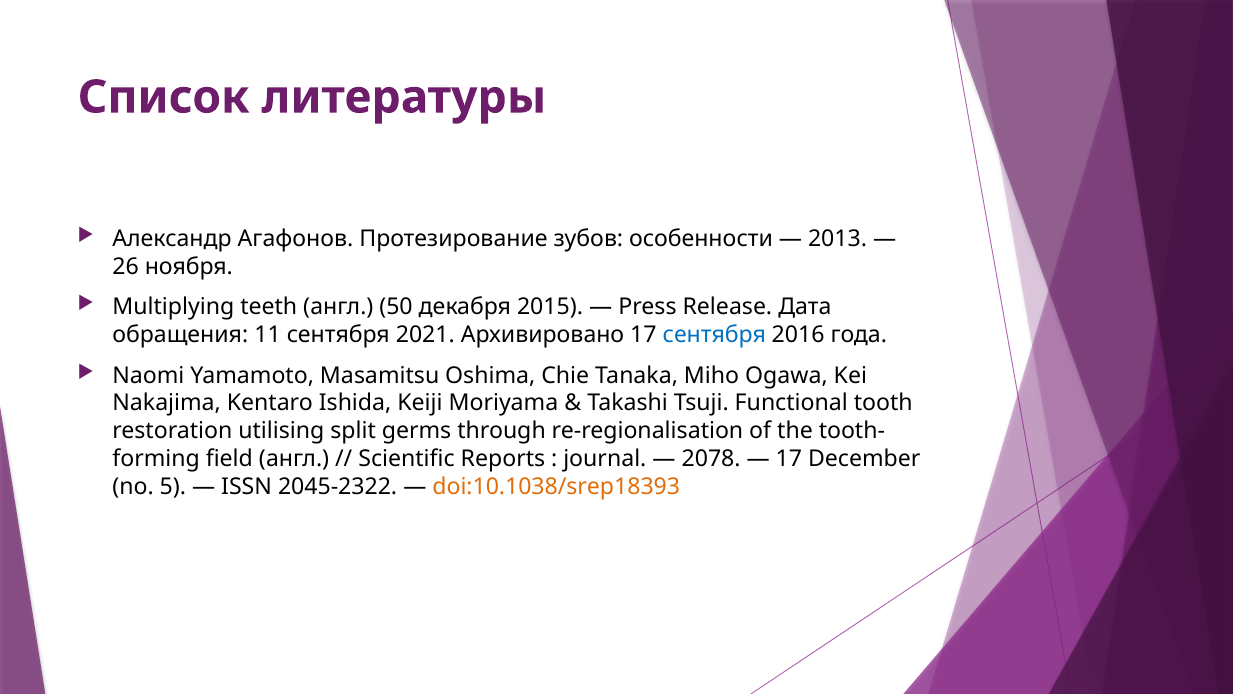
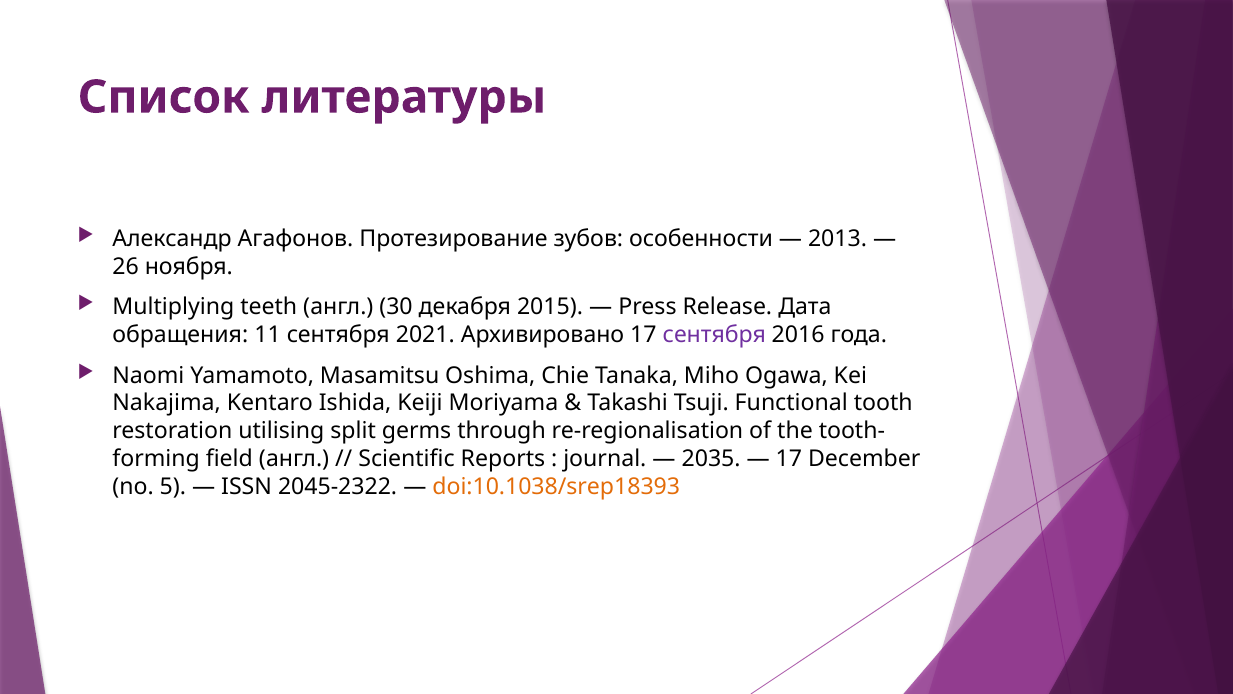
50: 50 -> 30 (396, 307)
сентября colour: blue -> purple (714, 335)
2078: 2078 -> 2035 (711, 459)
